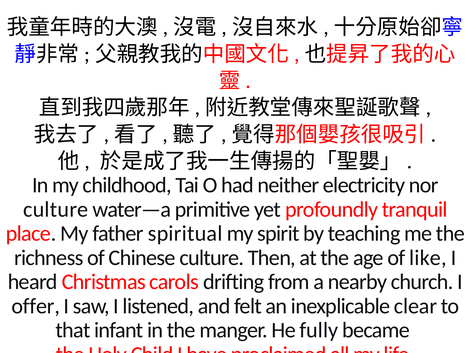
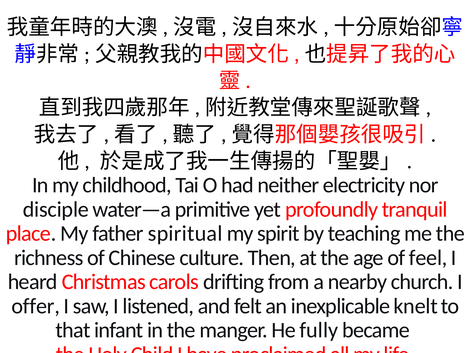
culture: culture -> disciple (56, 209)
like: like -> feel (428, 257)
clear: clear -> knelt (416, 306)
